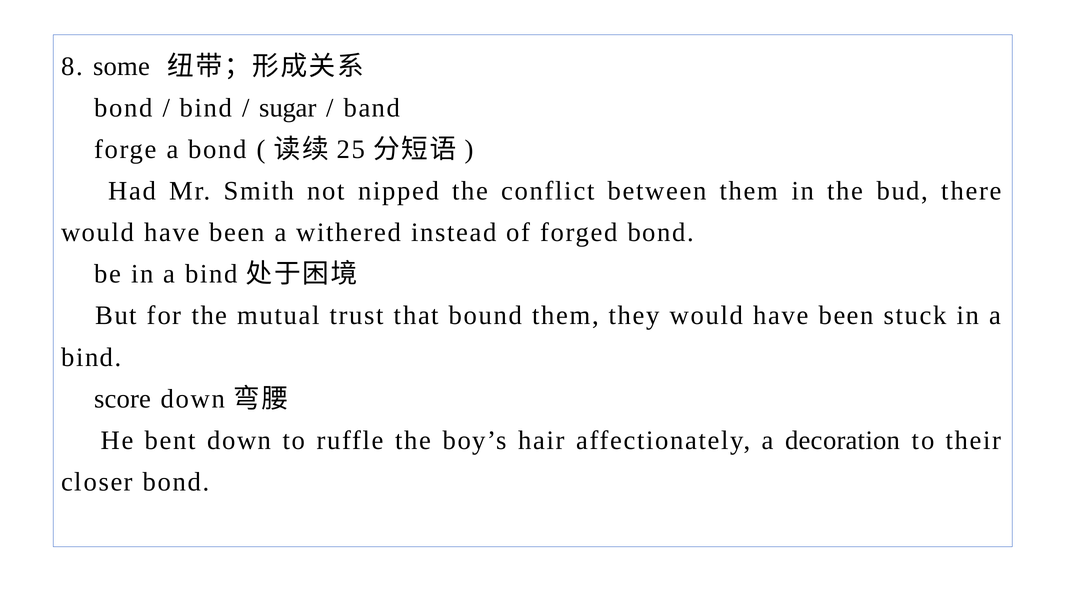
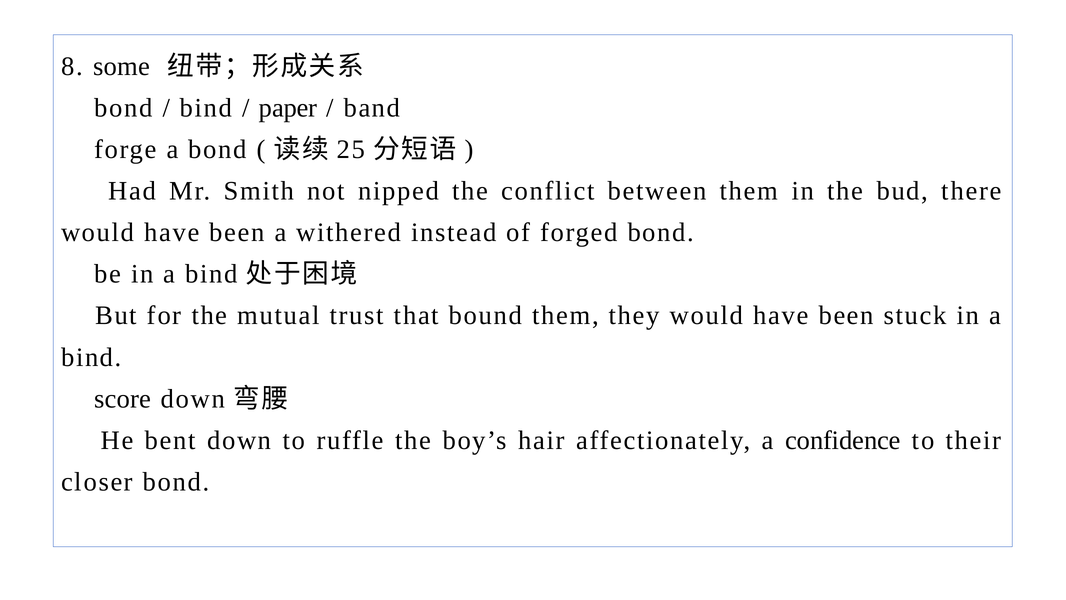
sugar: sugar -> paper (288, 108)
decoration: decoration -> confidence (843, 440)
